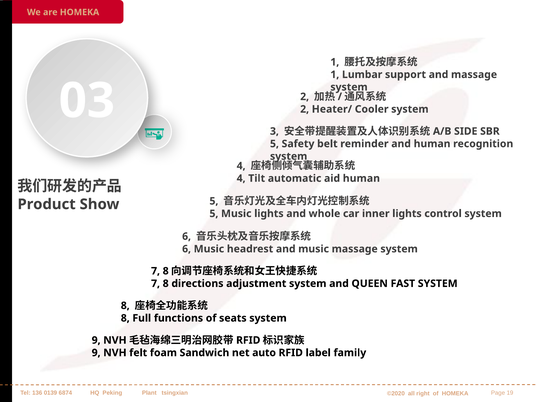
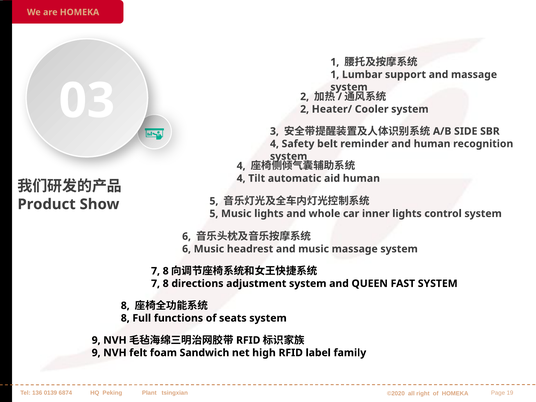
5: 5 -> 4 (274, 144)
auto: auto -> high (264, 353)
